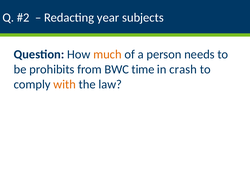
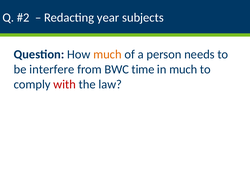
prohibits: prohibits -> interfere (52, 69)
in crash: crash -> much (183, 69)
with colour: orange -> red (65, 84)
